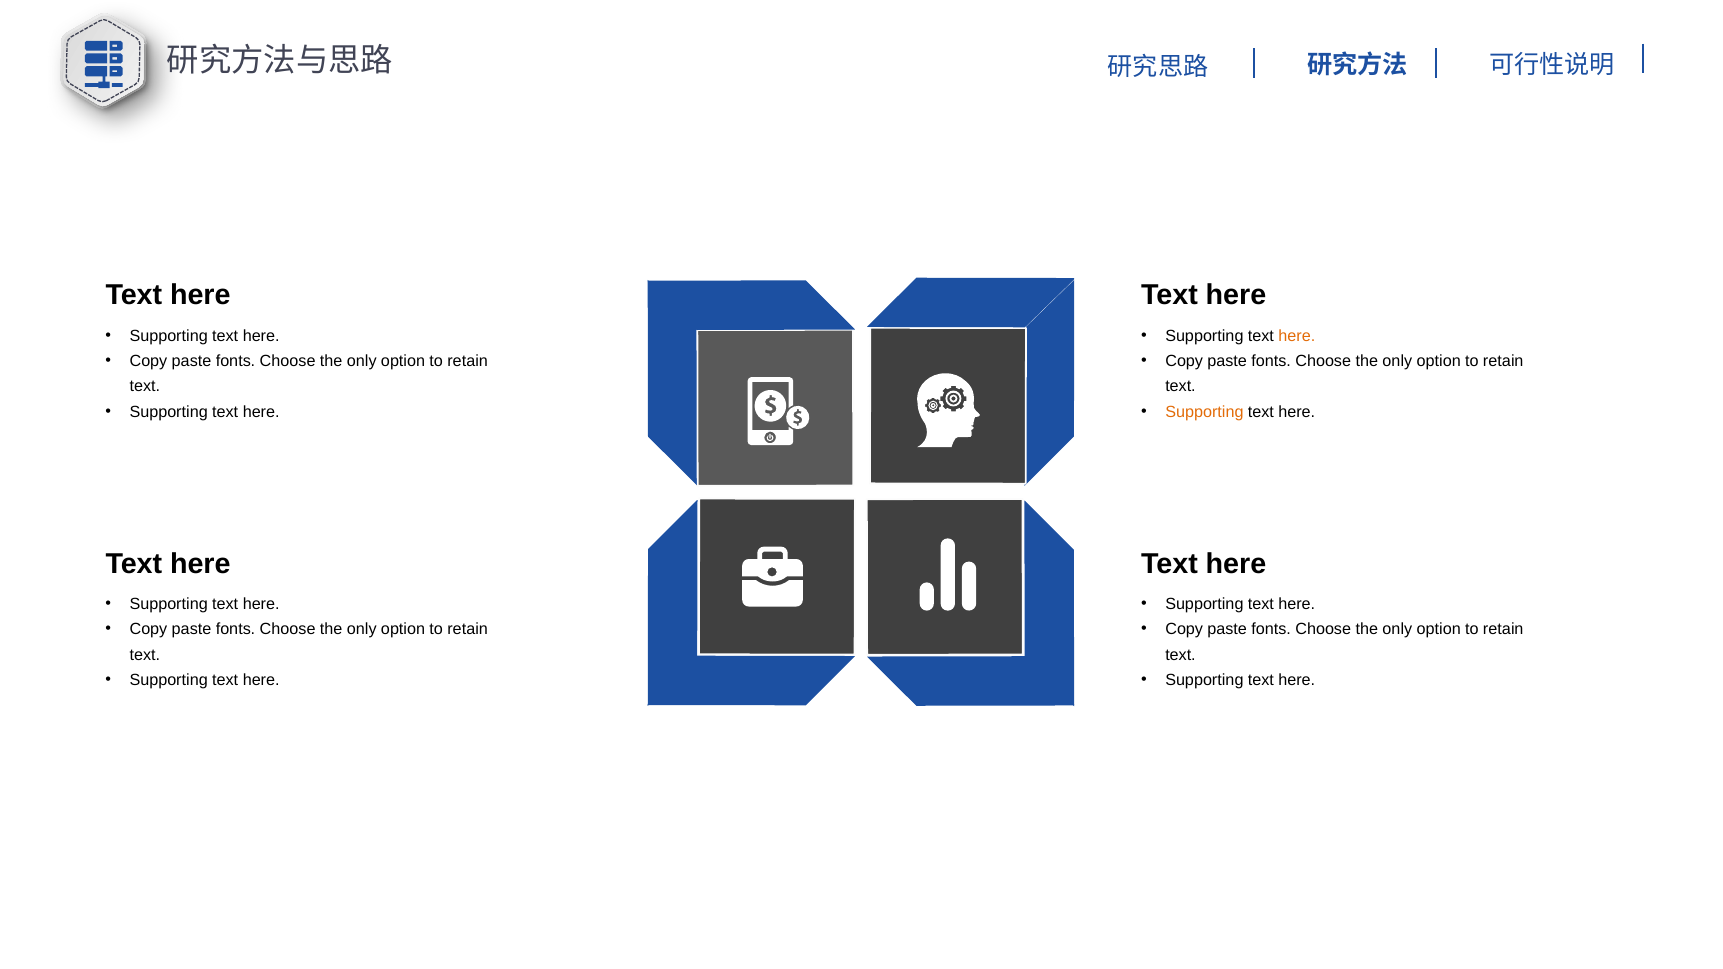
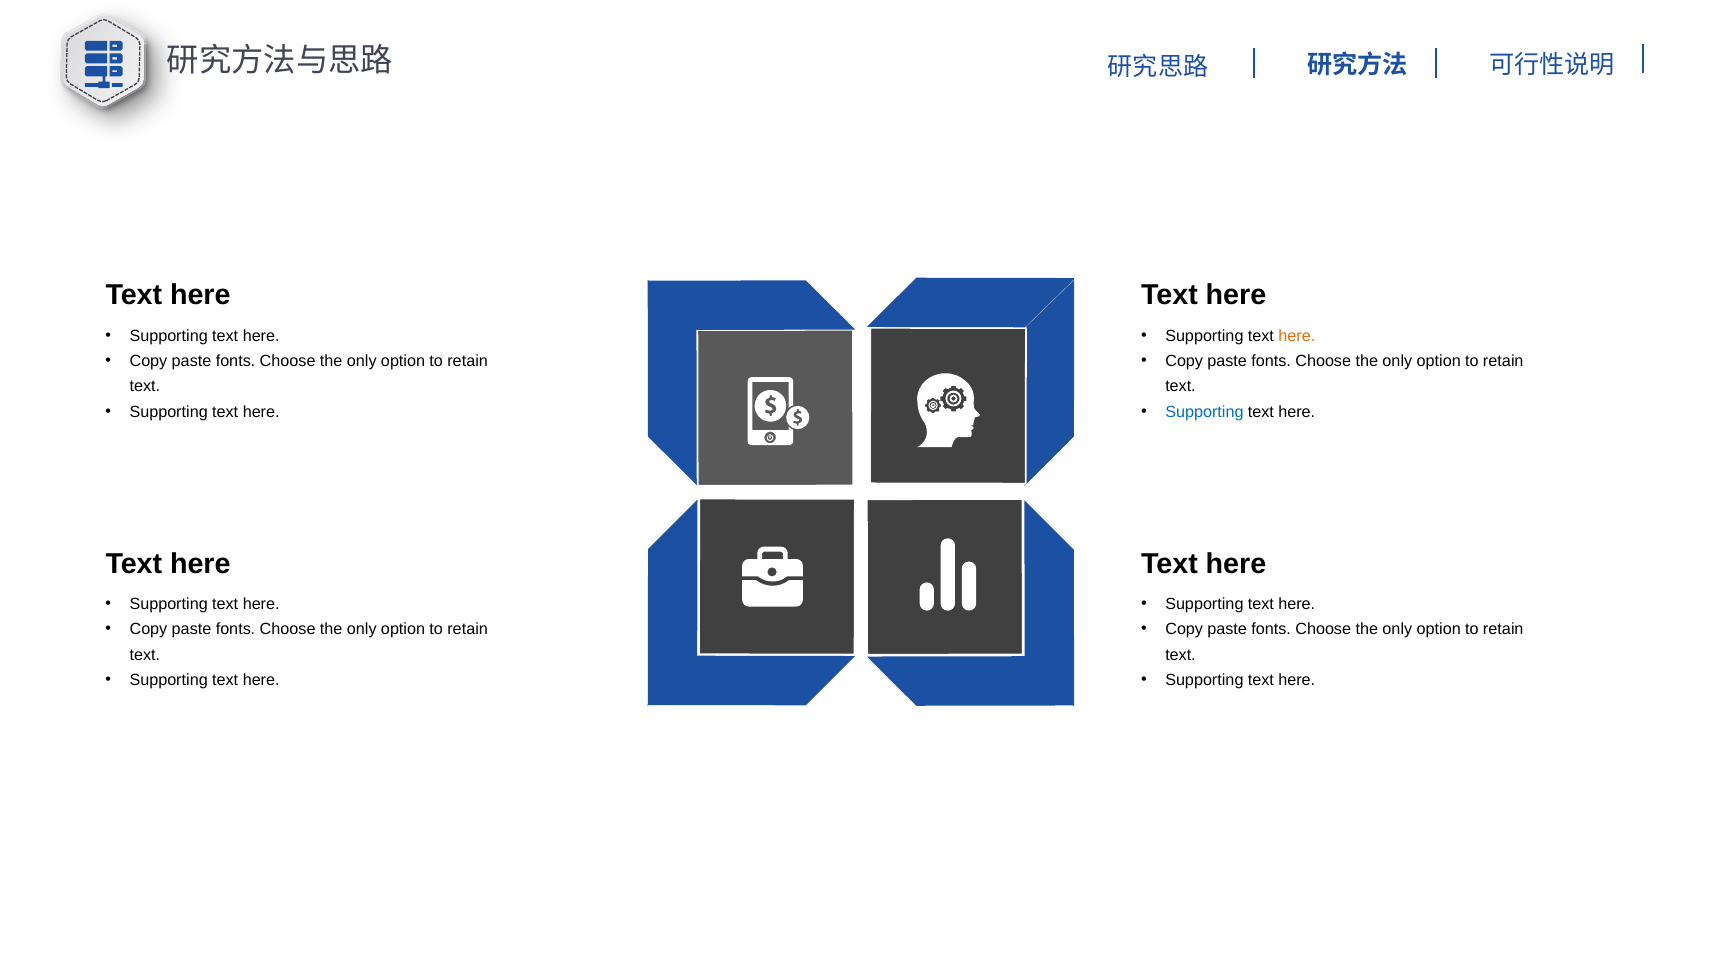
Supporting colour: orange -> blue (1204, 412)
